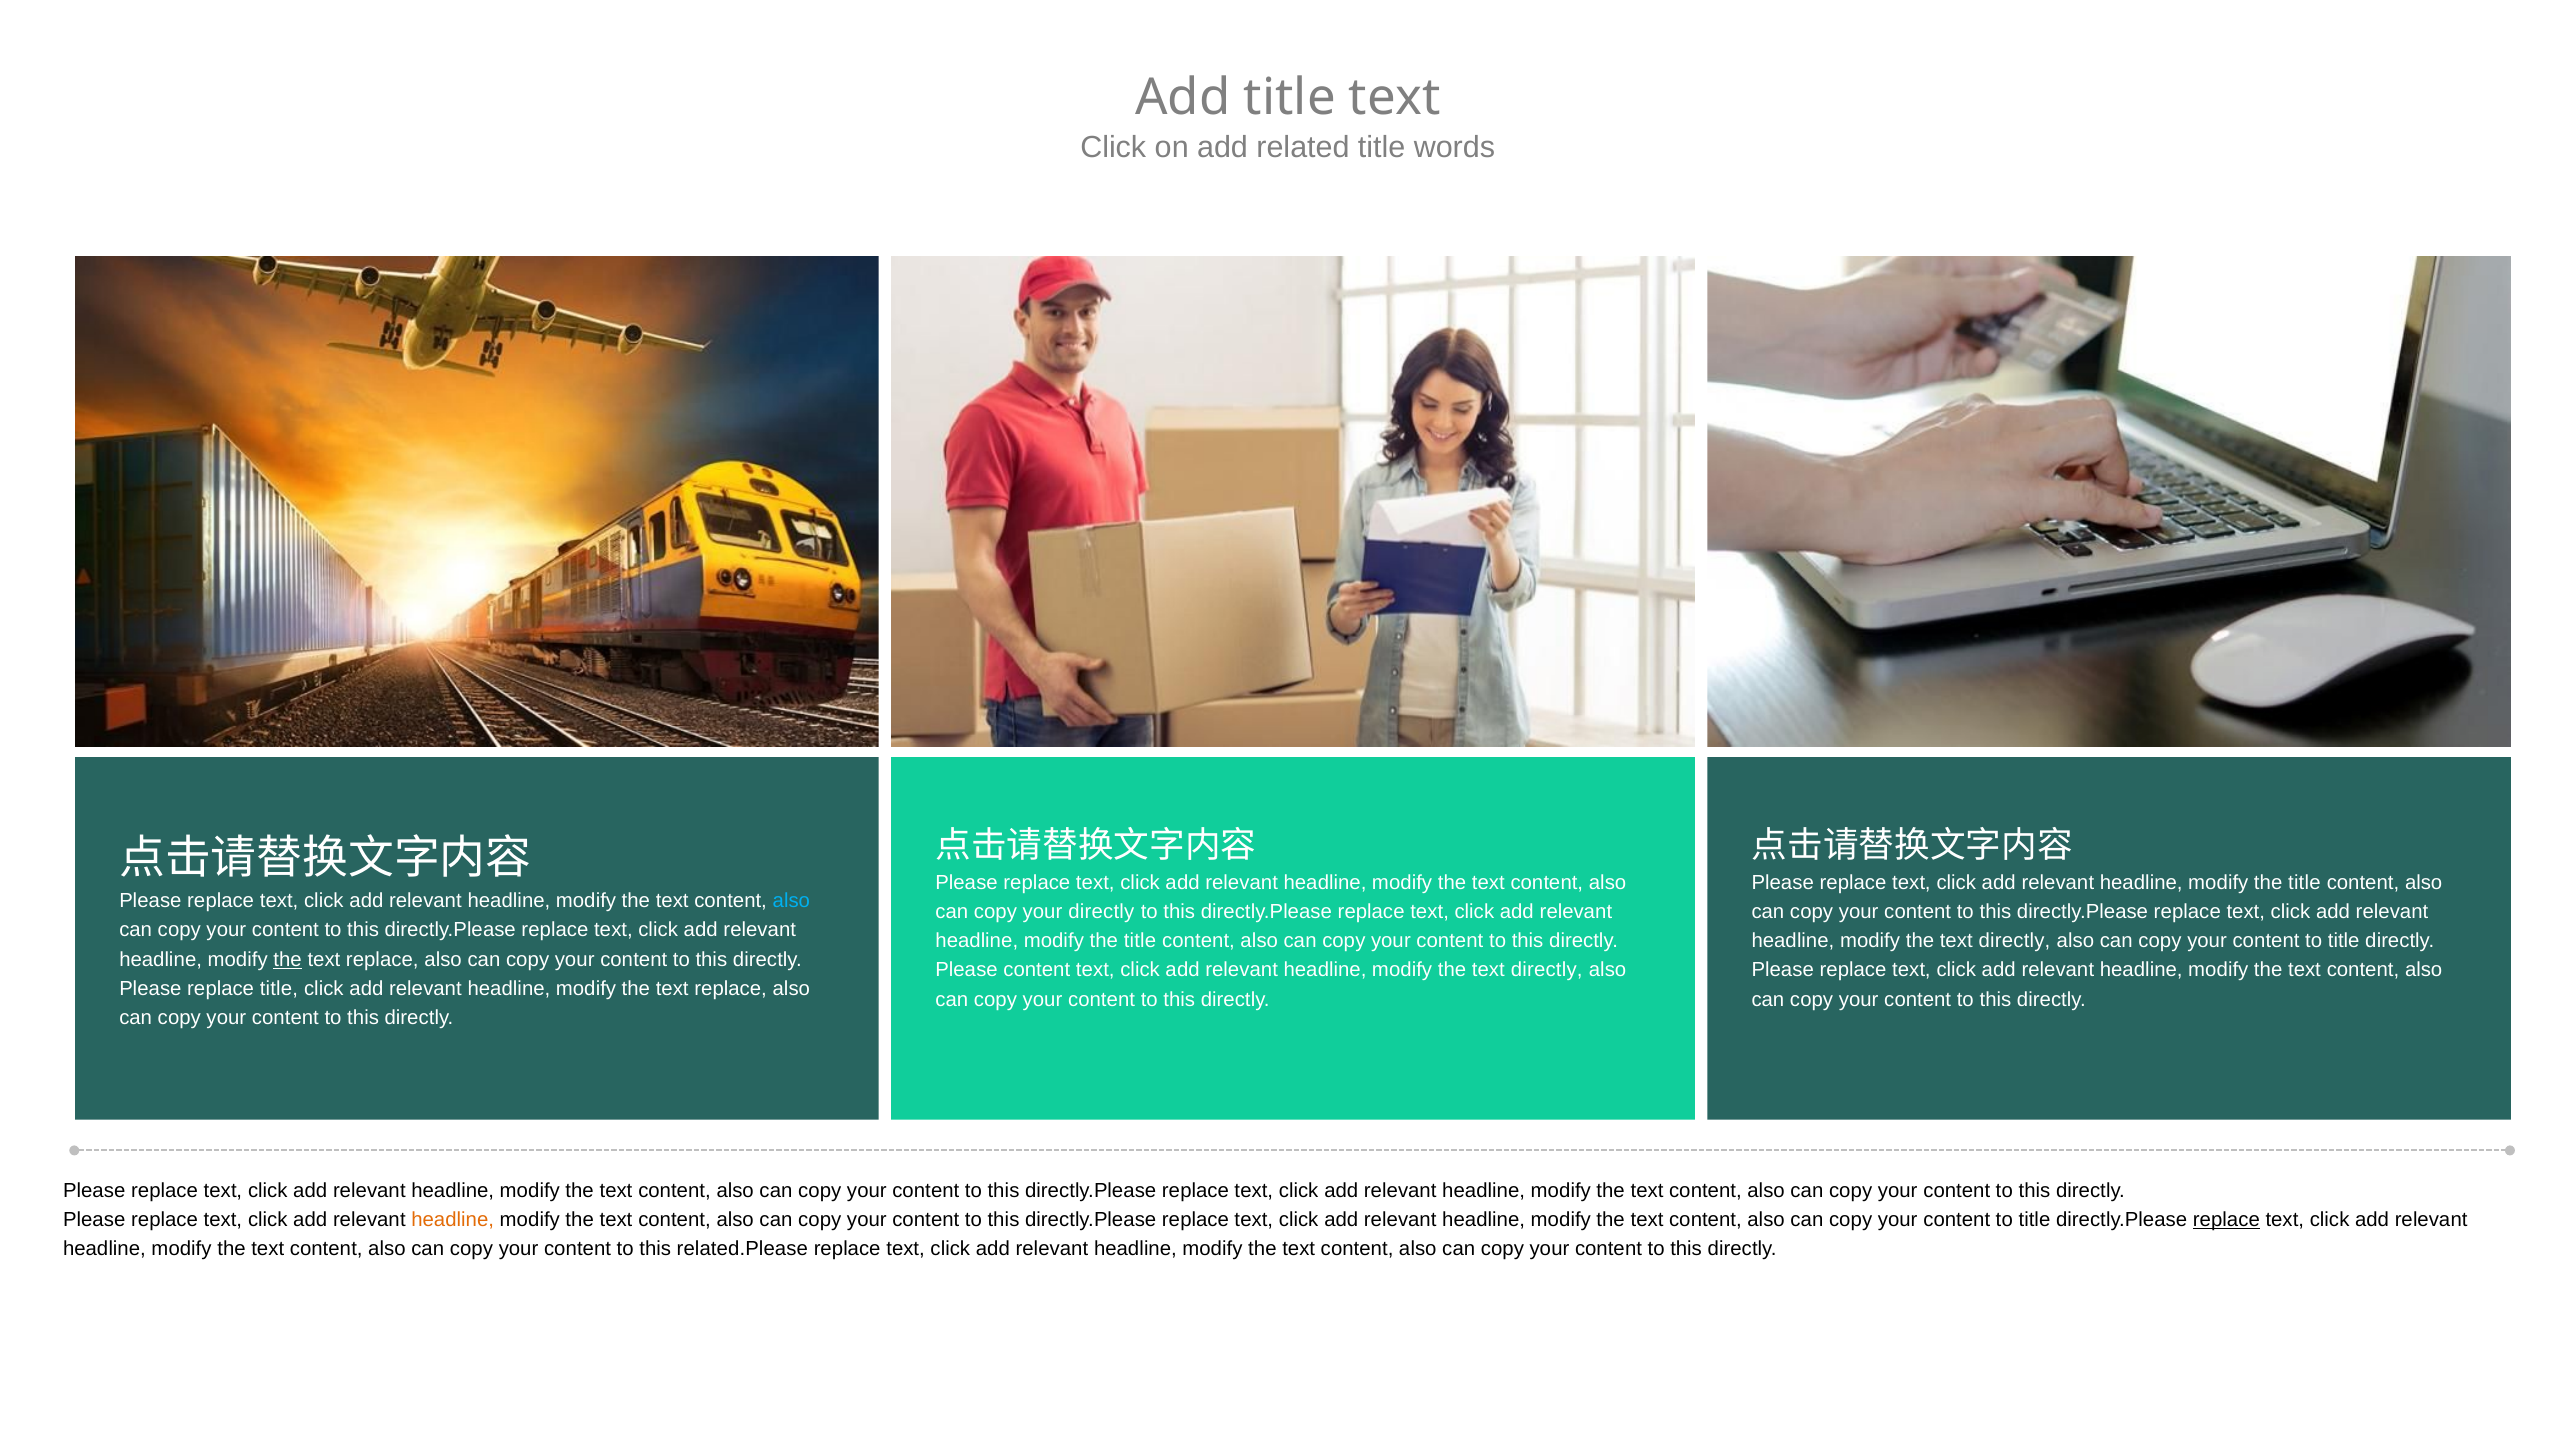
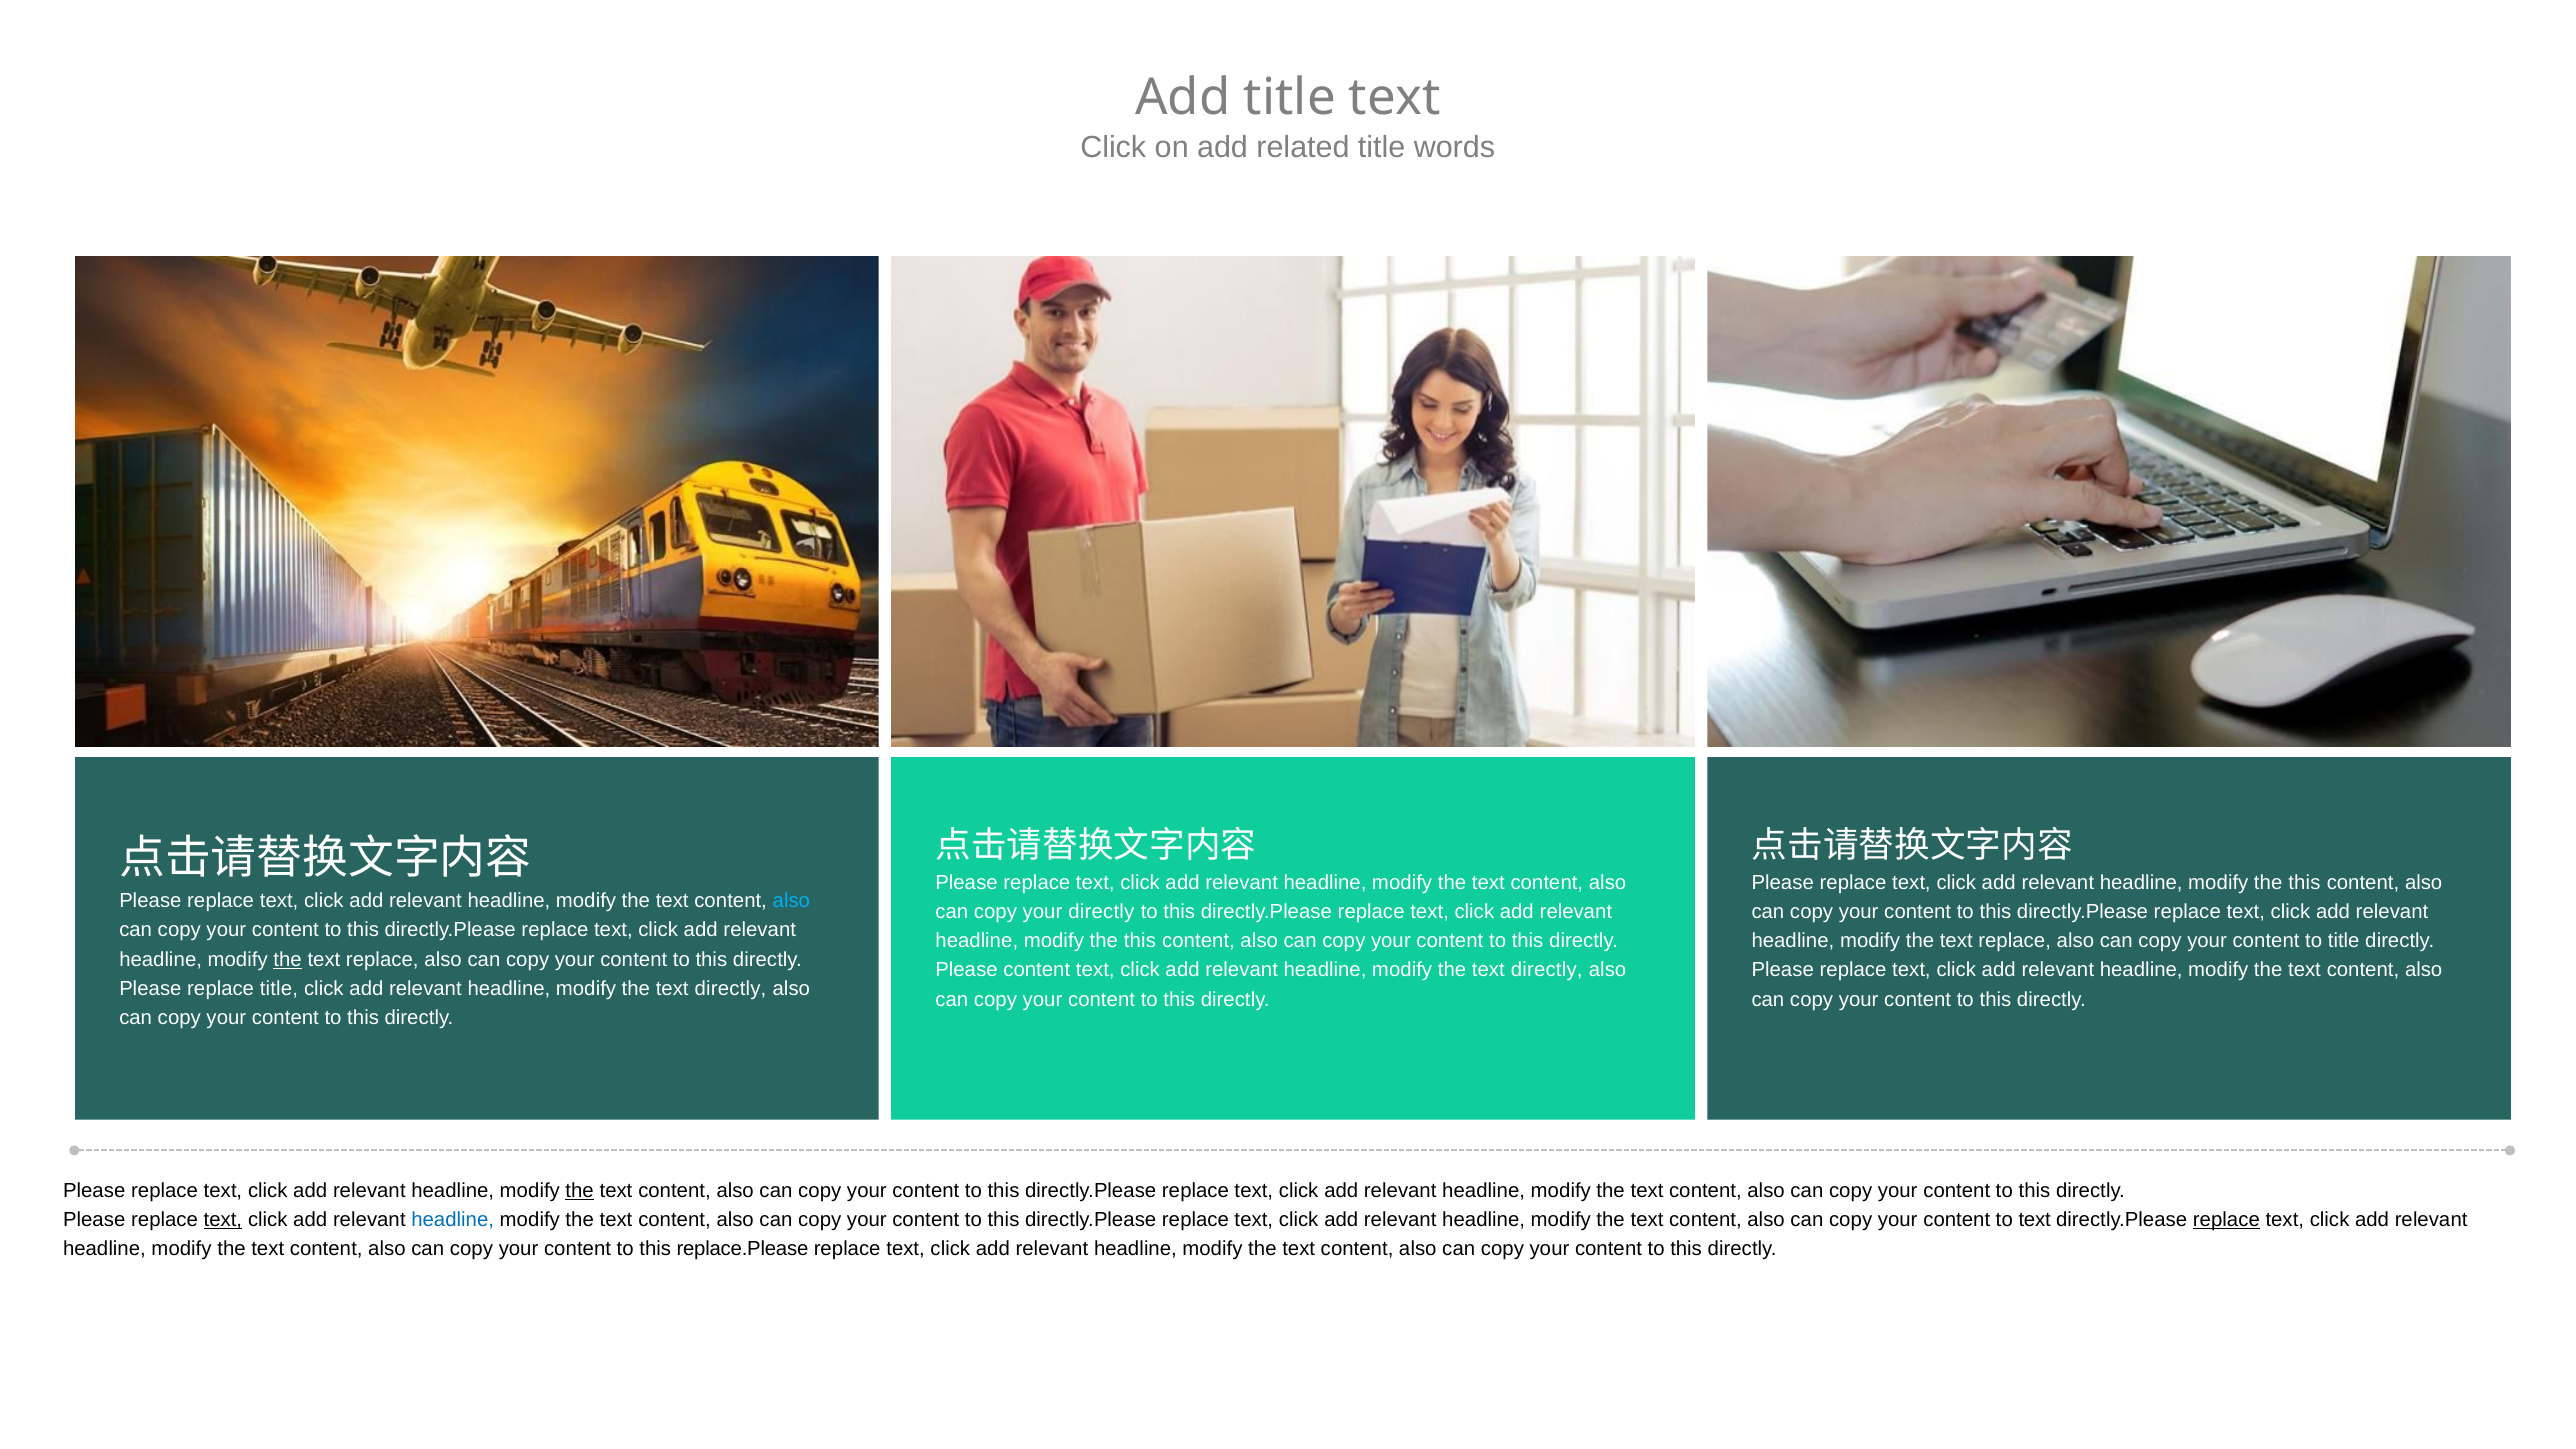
title: title -> this (2304, 883)
title: title -> this (1140, 941)
directly: directly -> replace (2015, 941)
replace: replace -> directly (731, 989)
the underline: none -> present (580, 1190)
text underline: none -> present (223, 1220)
headline colour: orange -> blue (453, 1220)
title: title -> text (2035, 1220)
related.Please: related.Please -> replace.Please (742, 1249)
